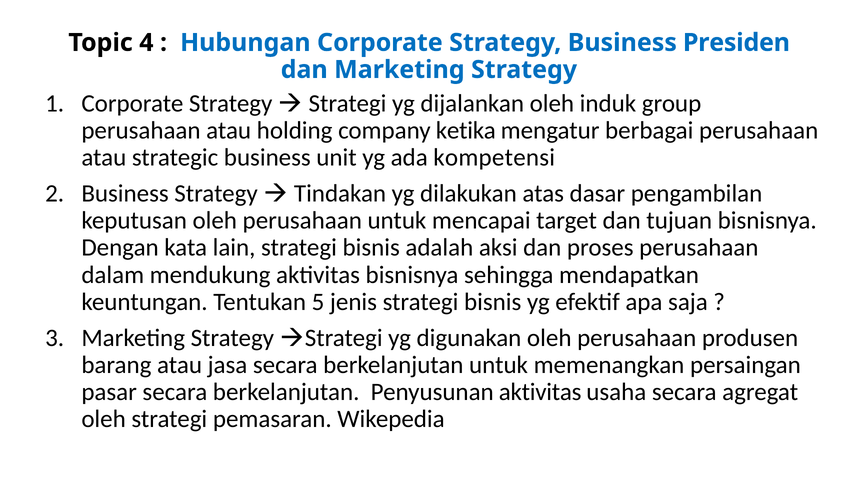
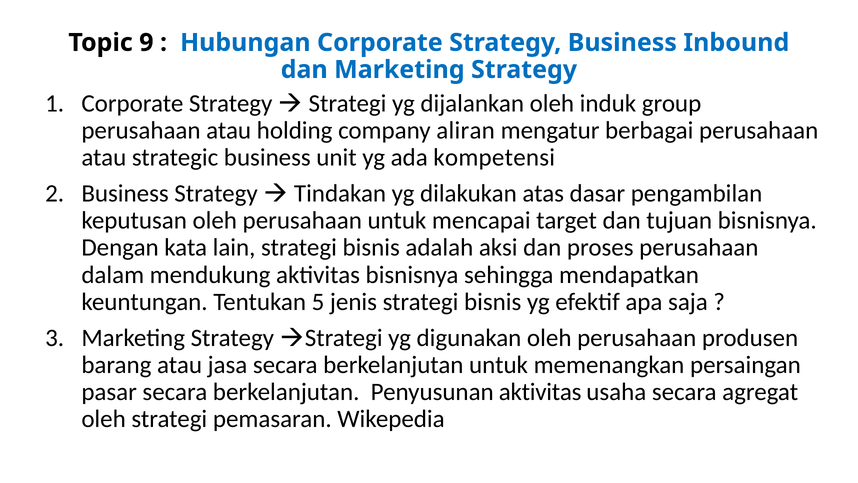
4: 4 -> 9 (146, 43)
Presiden: Presiden -> Inbound (736, 43)
ketika: ketika -> aliran (466, 130)
